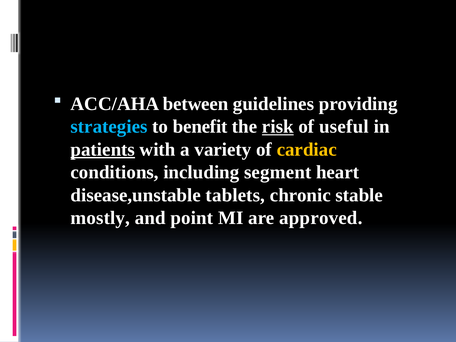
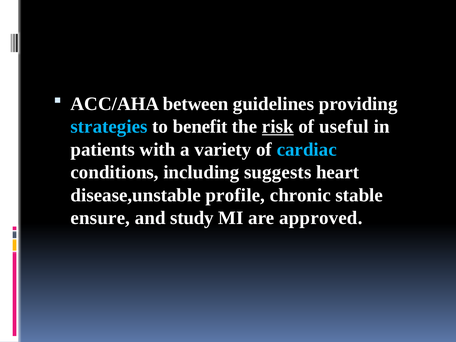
patients underline: present -> none (103, 150)
cardiac colour: yellow -> light blue (307, 150)
segment: segment -> suggests (278, 172)
tablets: tablets -> profile (235, 195)
mostly: mostly -> ensure (100, 218)
point: point -> study (192, 218)
